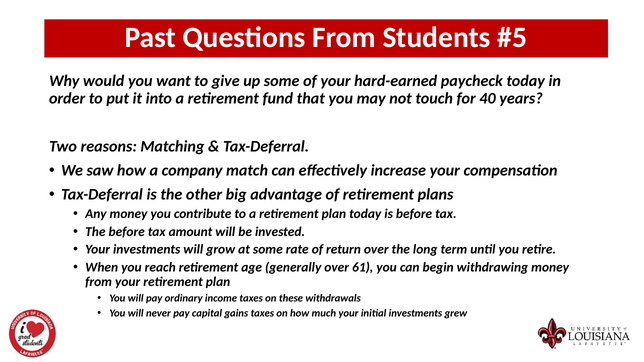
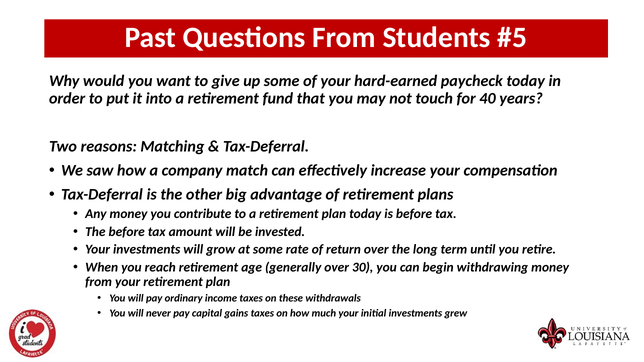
61: 61 -> 30 (363, 268)
